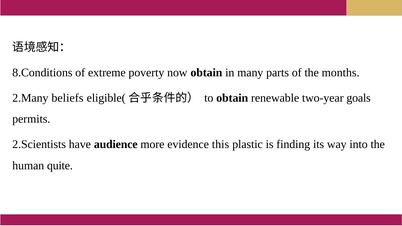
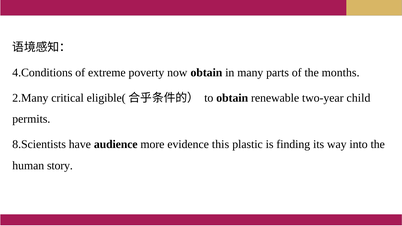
8.Conditions: 8.Conditions -> 4.Conditions (42, 73)
beliefs: beliefs -> critical (68, 98)
goals: goals -> child (358, 98)
2.Scientists: 2.Scientists -> 8.Scientists (39, 144)
quite: quite -> story (60, 166)
